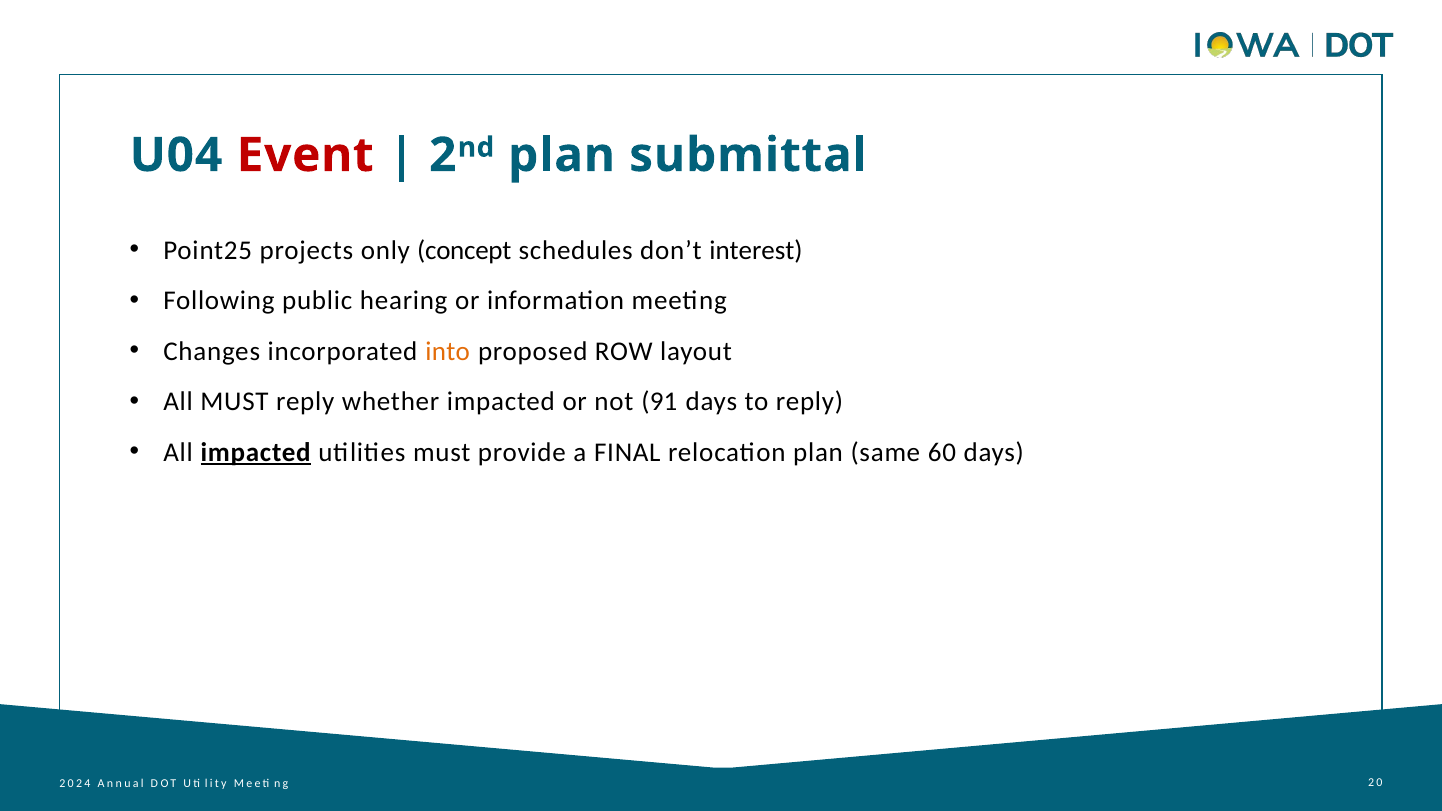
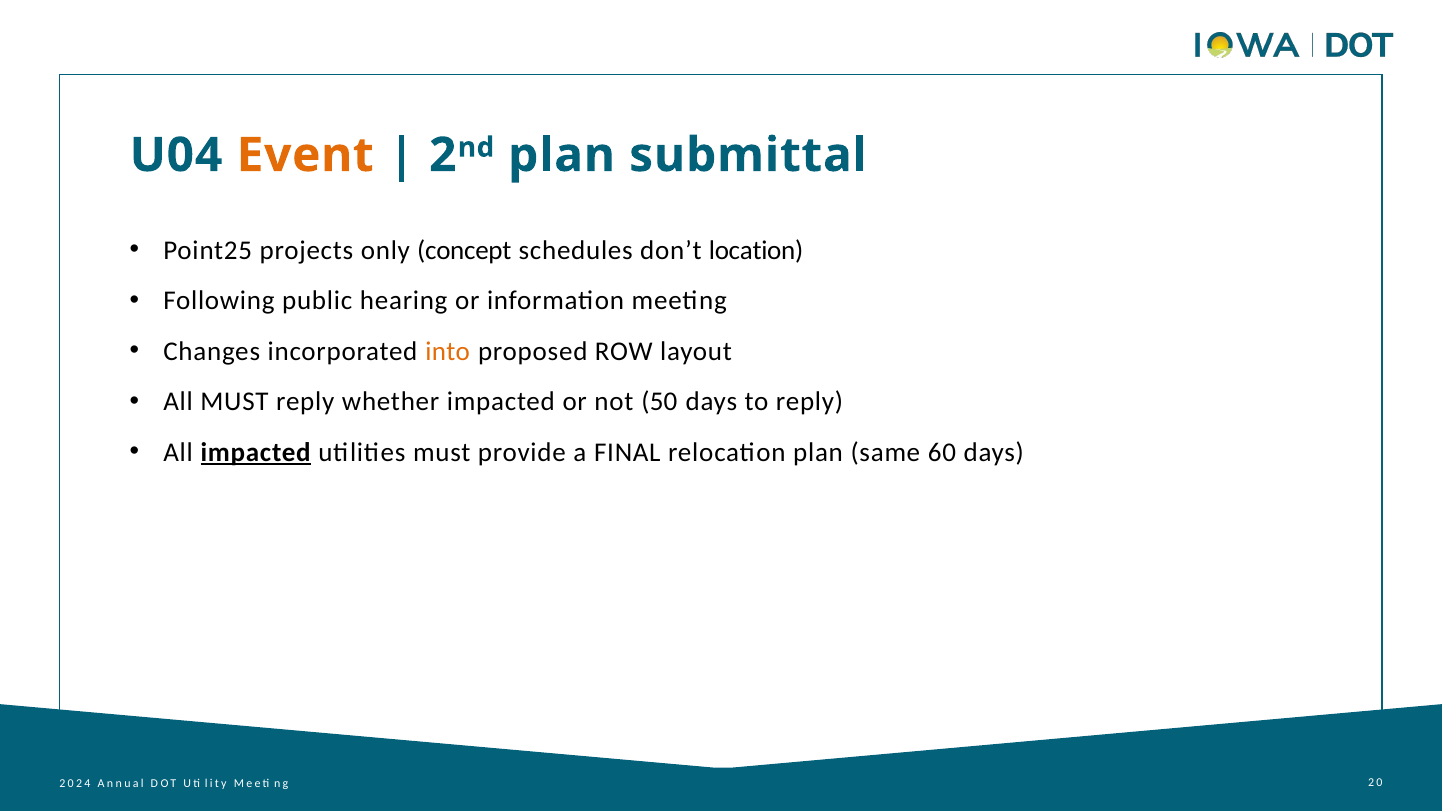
Event colour: red -> orange (305, 155)
interest: interest -> location (756, 251)
91: 91 -> 50 (659, 402)
